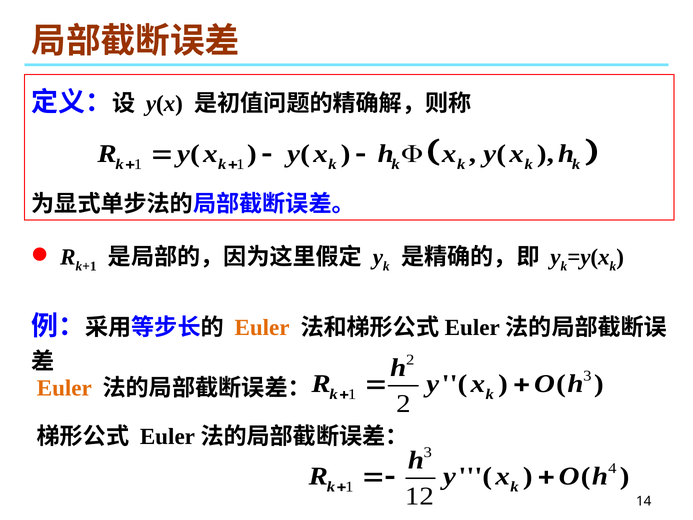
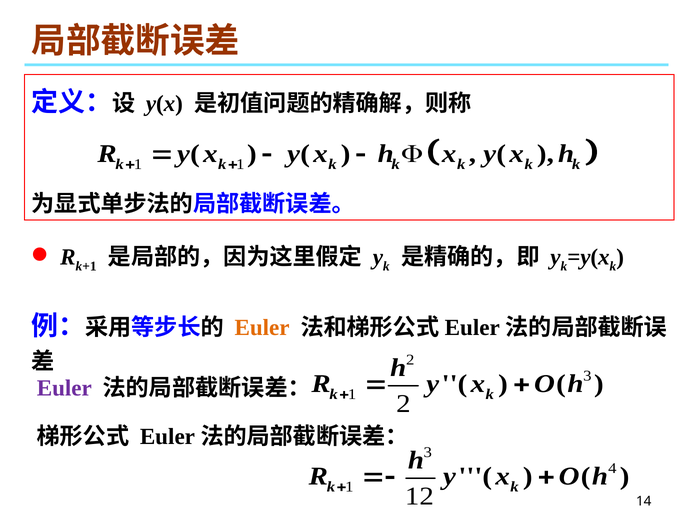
Euler colour: orange -> purple (64, 388)
